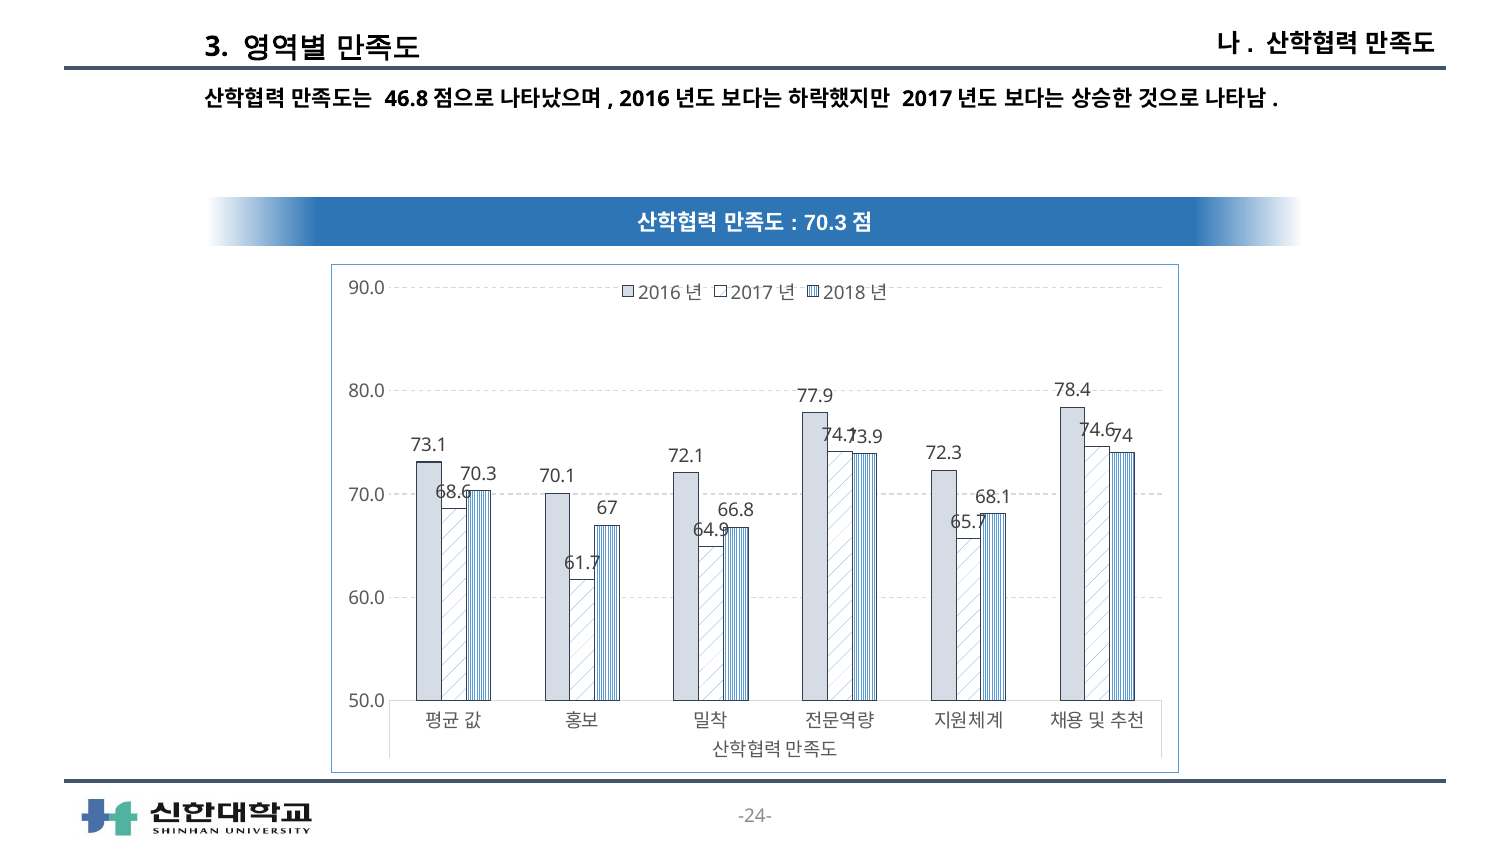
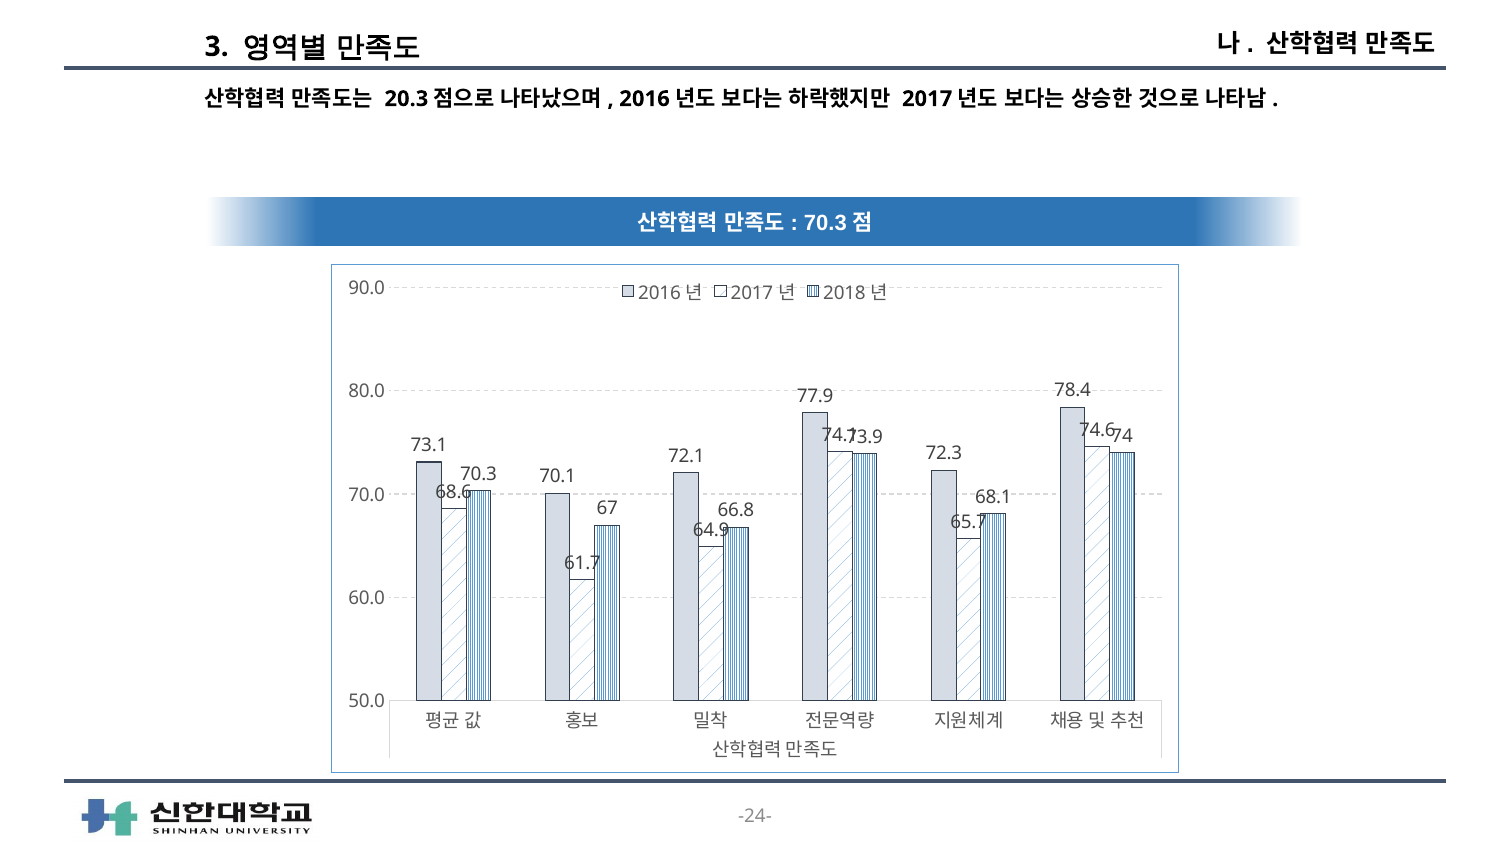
46.8: 46.8 -> 20.3 (406, 99)
